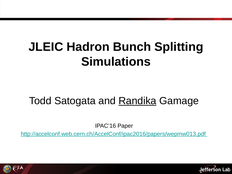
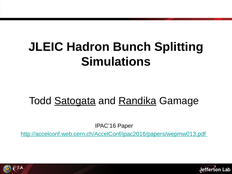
Satogata underline: none -> present (75, 101)
